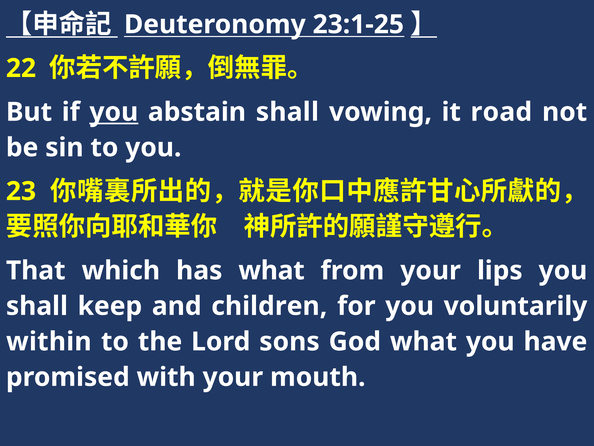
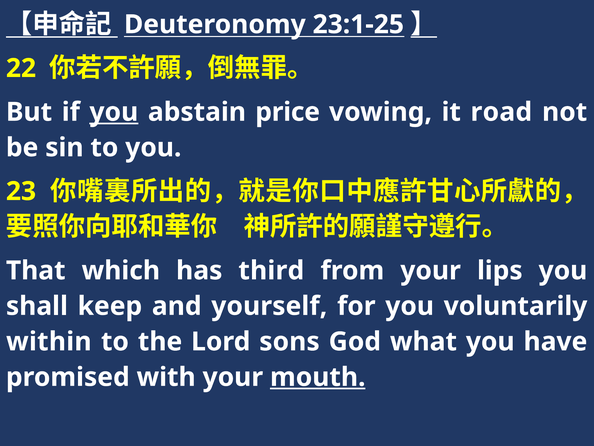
abstain shall: shall -> price (288, 112)
has what: what -> third (271, 270)
children: children -> yourself (269, 306)
mouth underline: none -> present (318, 377)
